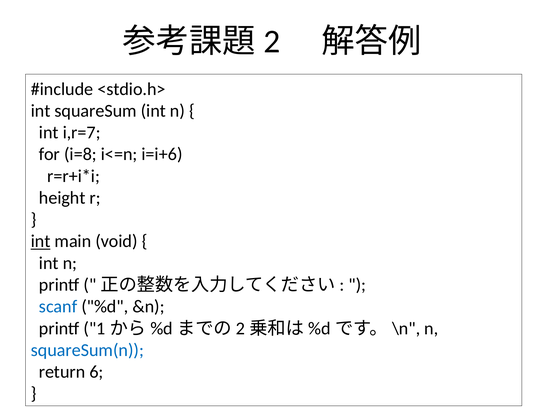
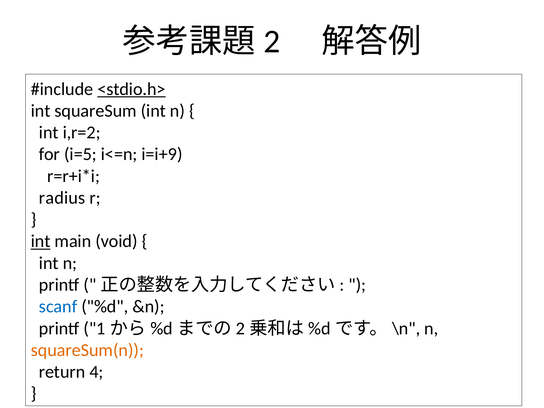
<stdio.h> underline: none -> present (132, 89)
i,r=7: i,r=7 -> i,r=2 (82, 133)
i=8: i=8 -> i=5 (80, 154)
i=i+6: i=i+6 -> i=i+9 (162, 154)
height: height -> radius (62, 198)
squareSum(n colour: blue -> orange (87, 350)
6: 6 -> 4 (96, 372)
